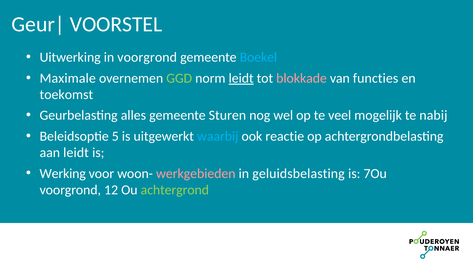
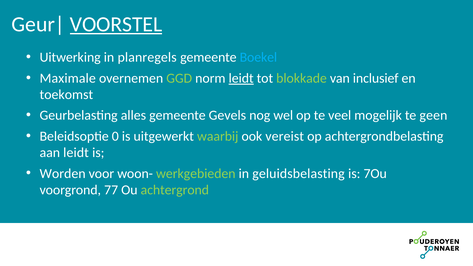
VOORSTEL underline: none -> present (116, 24)
in voorgrond: voorgrond -> planregels (147, 57)
blokkade colour: pink -> light green (302, 78)
functies: functies -> inclusief (376, 78)
Sturen: Sturen -> Gevels (227, 115)
nabij: nabij -> geen (433, 115)
5: 5 -> 0 (115, 136)
waarbij colour: light blue -> light green (218, 136)
reactie: reactie -> vereist (285, 136)
Werking: Werking -> Worden (63, 173)
werkgebieden colour: pink -> light green (196, 173)
12: 12 -> 77 (111, 190)
